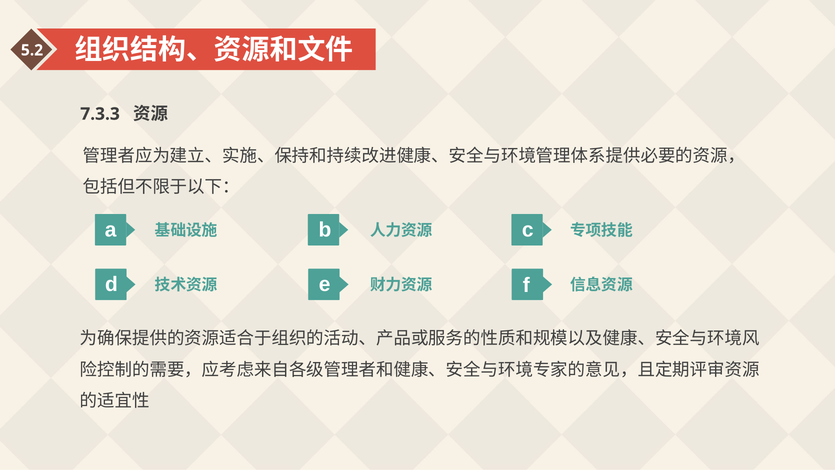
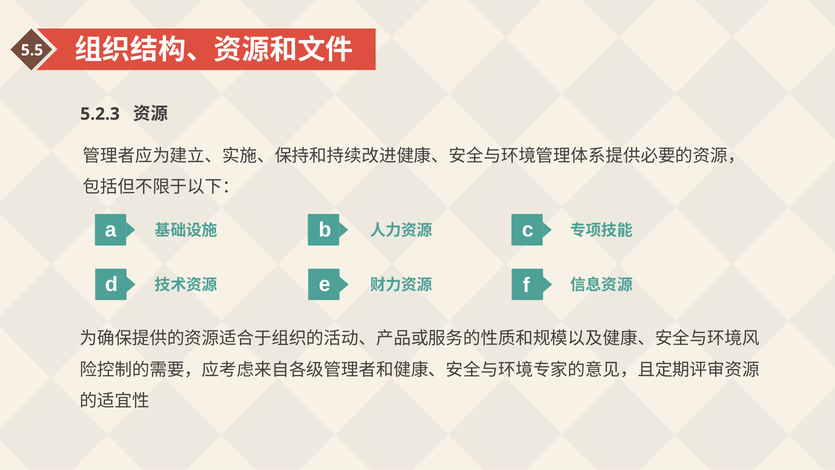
5.2: 5.2 -> 5.5 (32, 50)
7.3.3: 7.3.3 -> 5.2.3 (100, 114)
